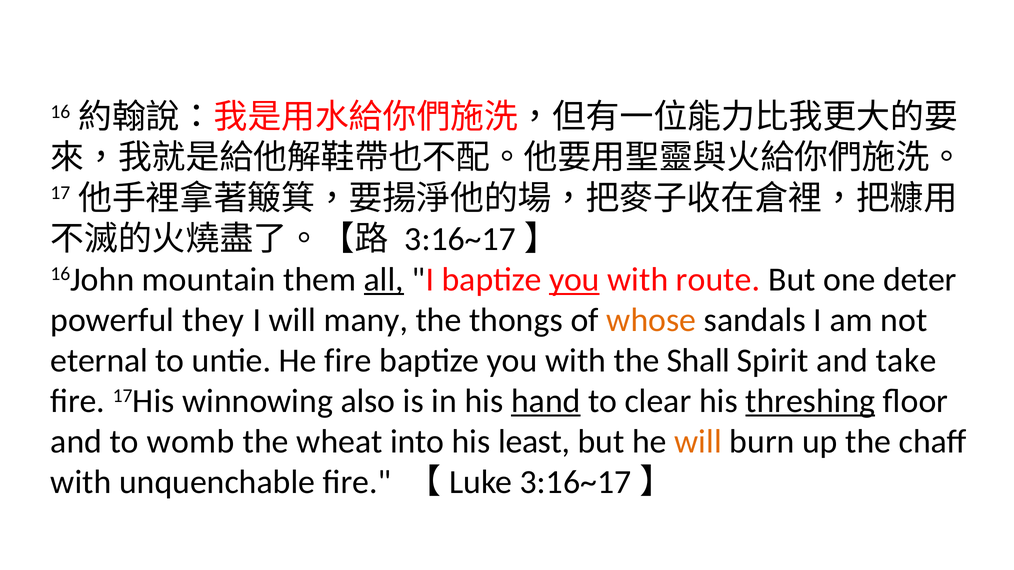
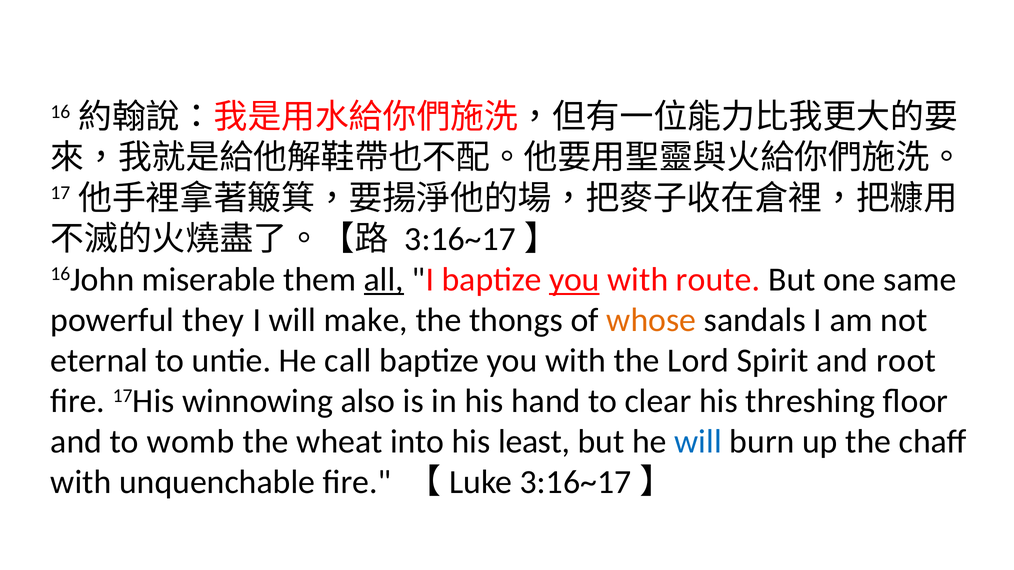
mountain: mountain -> miserable (209, 280)
deter: deter -> same (920, 280)
many: many -> make (366, 320)
He fire: fire -> call (348, 361)
Shall: Shall -> Lord (698, 361)
take: take -> root (906, 361)
hand underline: present -> none (546, 401)
threshing underline: present -> none (810, 401)
will colour: orange -> blue (698, 442)
